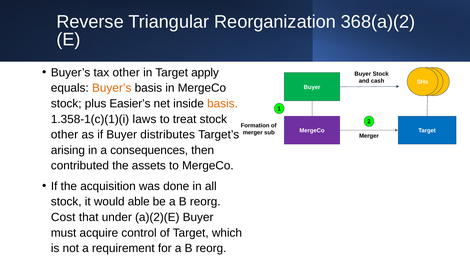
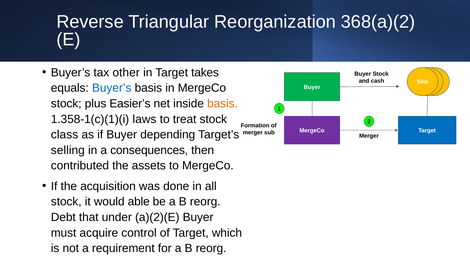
apply: apply -> takes (205, 72)
Buyer’s colour: orange -> blue (112, 88)
other: other -> class (65, 134)
distributes: distributes -> depending (168, 134)
arising: arising -> selling (68, 150)
Cost: Cost -> Debt (63, 217)
